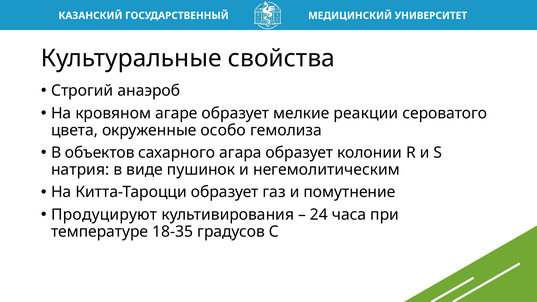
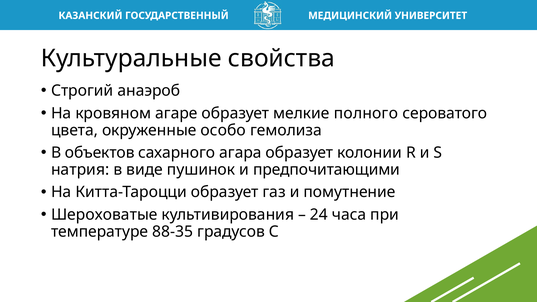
реакции: реакции -> полного (366, 113)
негемолитическим: негемолитическим -> предпочитающими (327, 170)
Продуцируют: Продуцируют -> Шероховатые (104, 215)
18-35: 18-35 -> 88-35 (173, 232)
